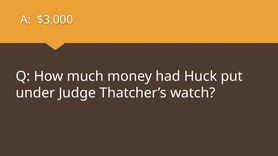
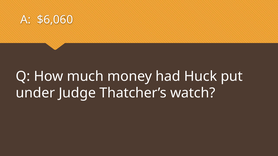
$3,000: $3,000 -> $6,060 (55, 20)
